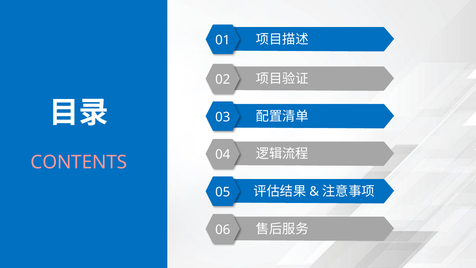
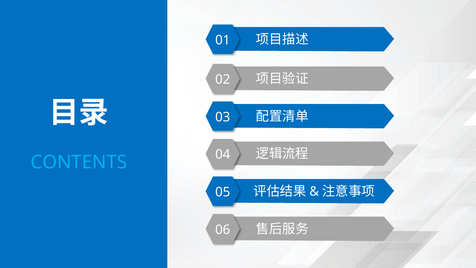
CONTENTS colour: pink -> light blue (79, 162)
